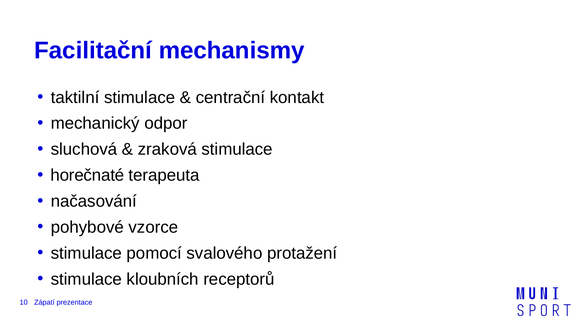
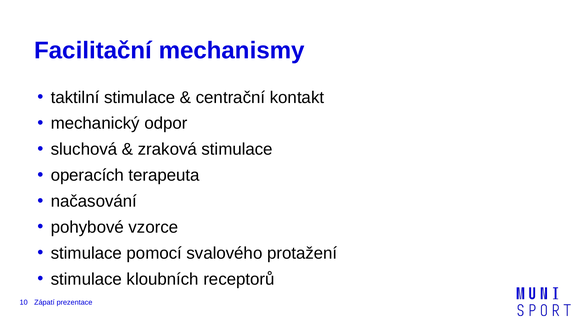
horečnaté: horečnaté -> operacích (87, 175)
